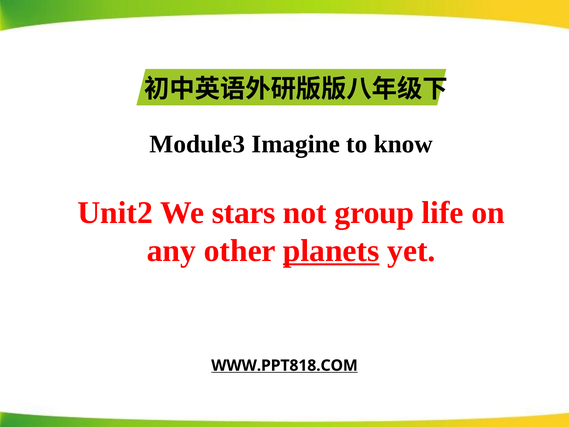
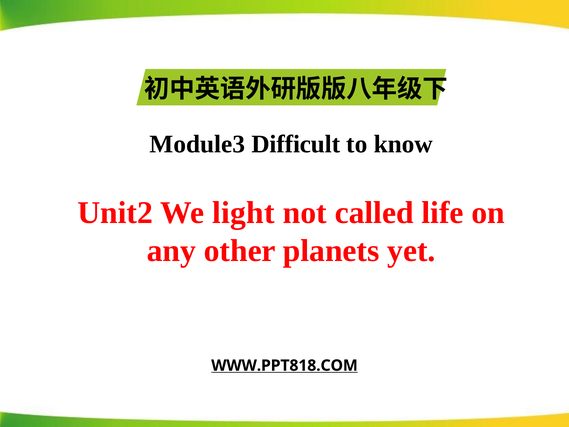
Imagine: Imagine -> Difficult (296, 144)
stars: stars -> light (243, 213)
group: group -> called (374, 213)
planets underline: present -> none (331, 251)
